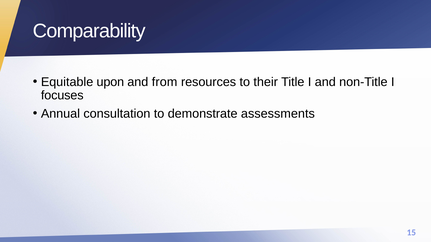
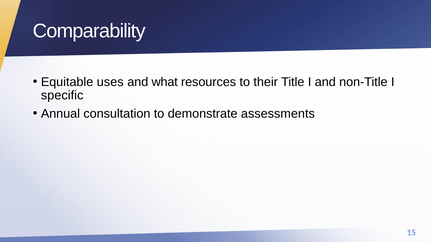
upon: upon -> uses (110, 82)
from: from -> what (165, 82)
focuses: focuses -> specific (62, 96)
